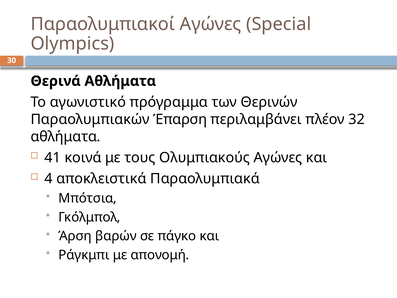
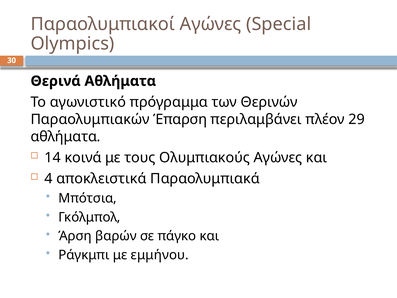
32: 32 -> 29 (357, 119)
41: 41 -> 14 (53, 158)
απονομή: απονομή -> εμμήνου (160, 255)
